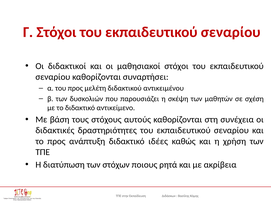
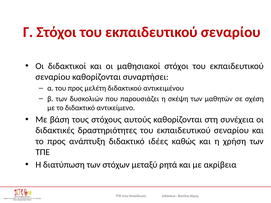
ποιους: ποιους -> μεταξύ (145, 165)
